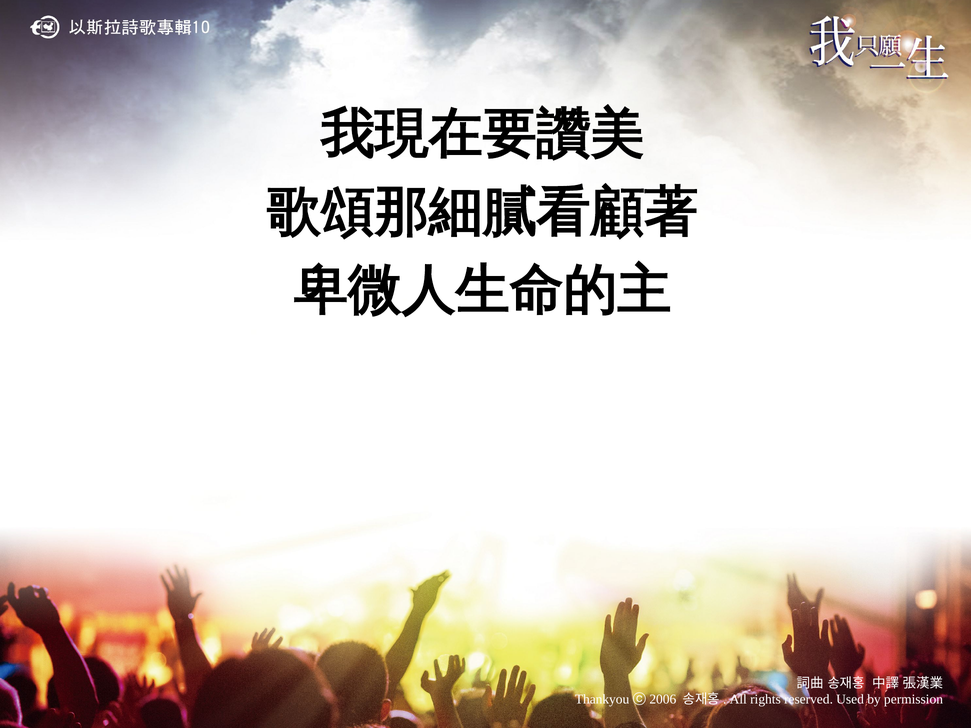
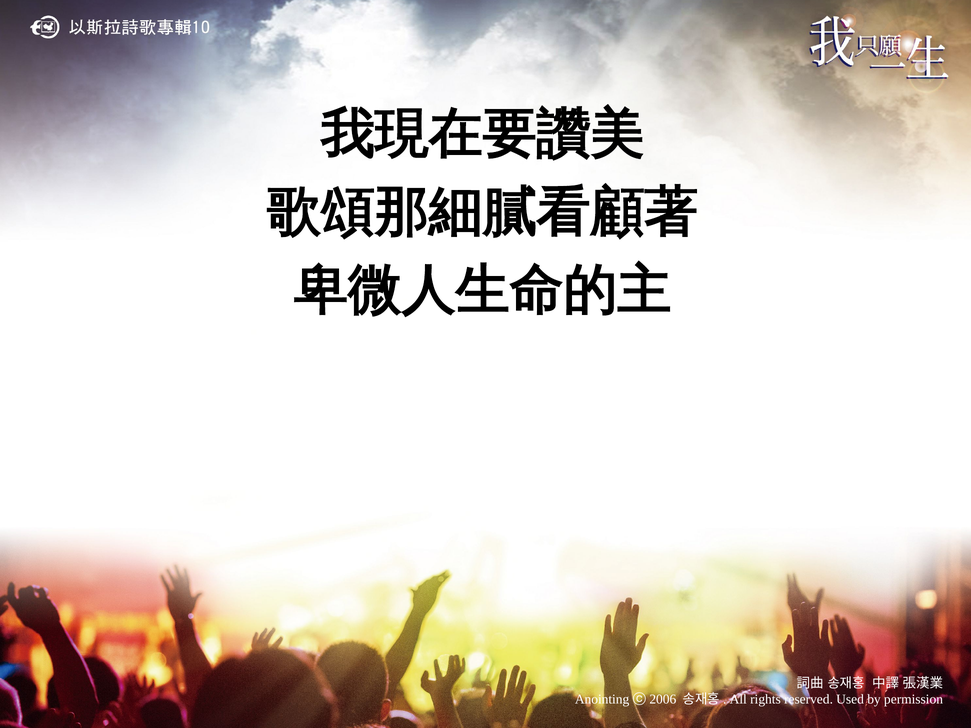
Thankyou: Thankyou -> Anointing (602, 700)
